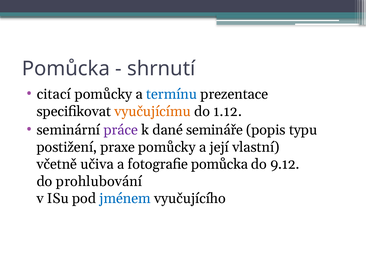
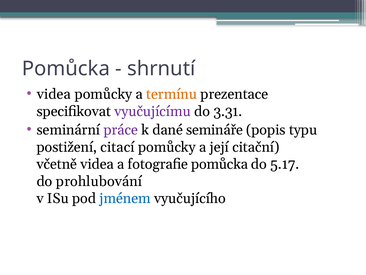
citací: citací -> videa (54, 94)
termínu colour: blue -> orange (172, 94)
vyučujícímu colour: orange -> purple (153, 111)
1.12: 1.12 -> 3.31 (228, 111)
praxe: praxe -> citací (118, 147)
vlastní: vlastní -> citační (256, 147)
včetně učiva: učiva -> videa (97, 164)
9.12: 9.12 -> 5.17 (285, 164)
